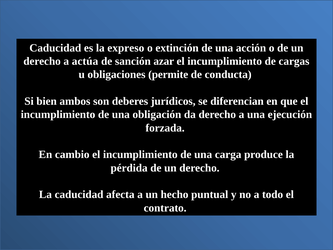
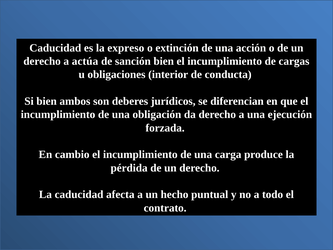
sanción azar: azar -> bien (164, 61)
permite: permite -> interior (168, 74)
